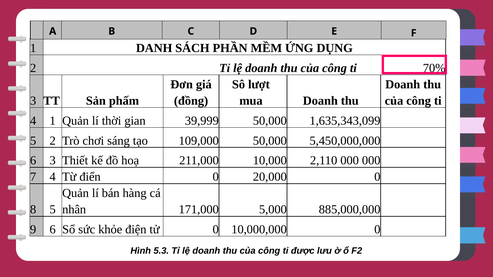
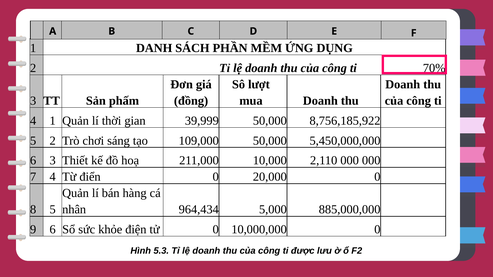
1,635,343,099: 1,635,343,099 -> 8,756,185,922 (345, 121)
171,000: 171,000 -> 964,434 (199, 210)
